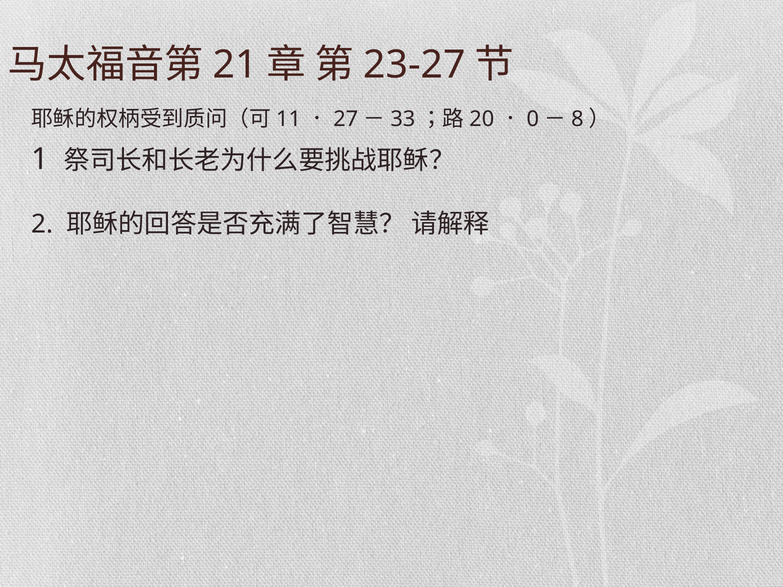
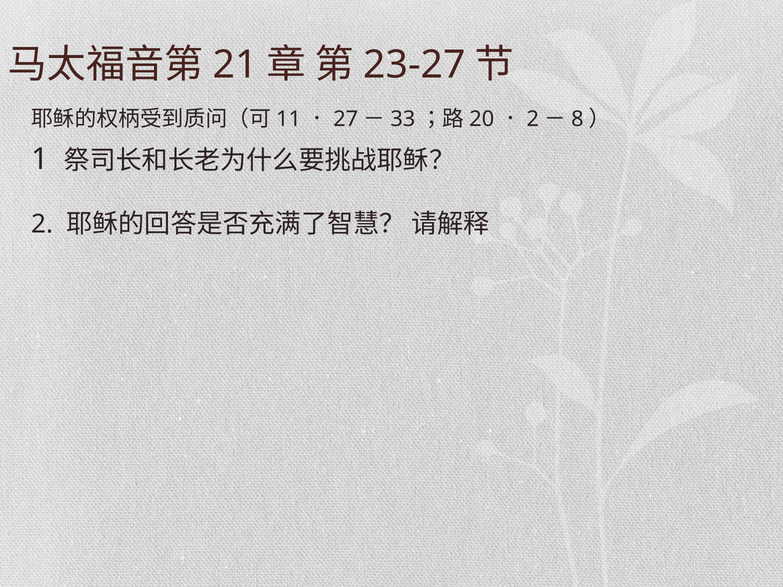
0: 0 -> 2 (533, 119)
